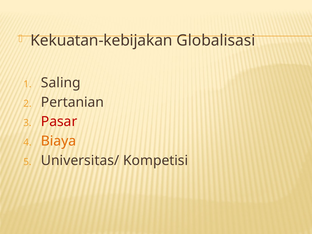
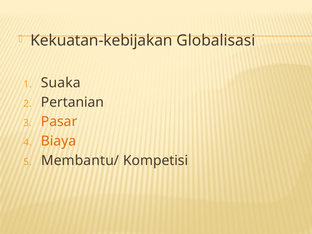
Saling: Saling -> Suaka (61, 83)
Pasar colour: red -> orange (59, 122)
Universitas/: Universitas/ -> Membantu/ (80, 160)
